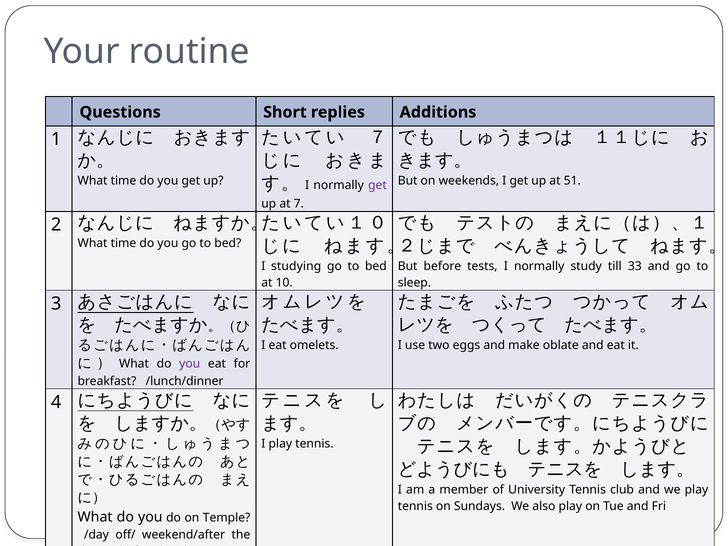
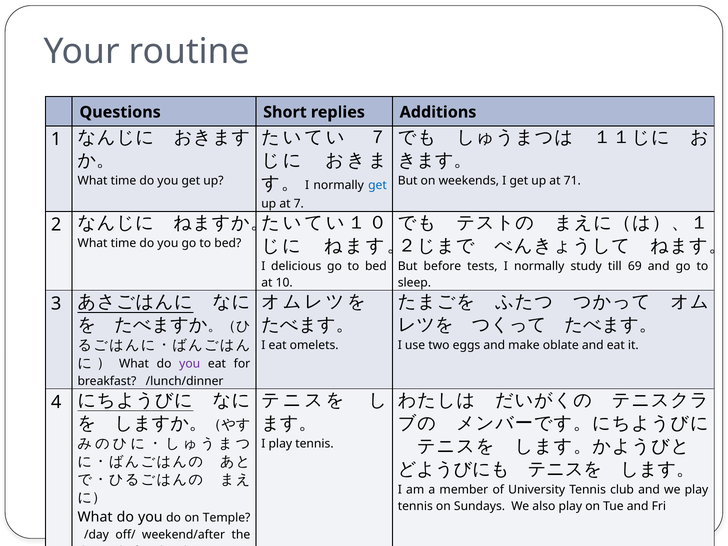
get colour: purple -> blue (377, 185)
51: 51 -> 71 (572, 181)
studying: studying -> delicious (296, 266)
33: 33 -> 69 (635, 266)
